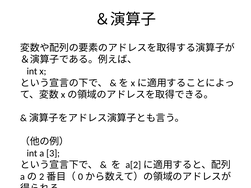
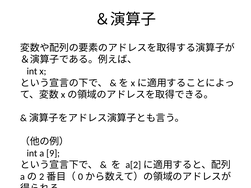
3: 3 -> 9 (53, 153)
